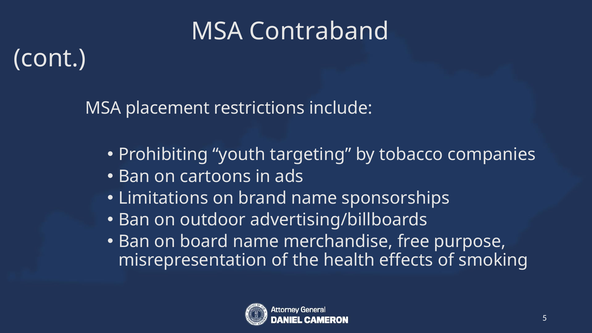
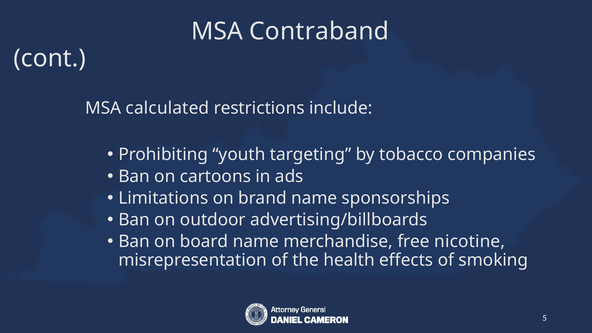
placement: placement -> calculated (167, 108)
purpose: purpose -> nicotine (470, 242)
